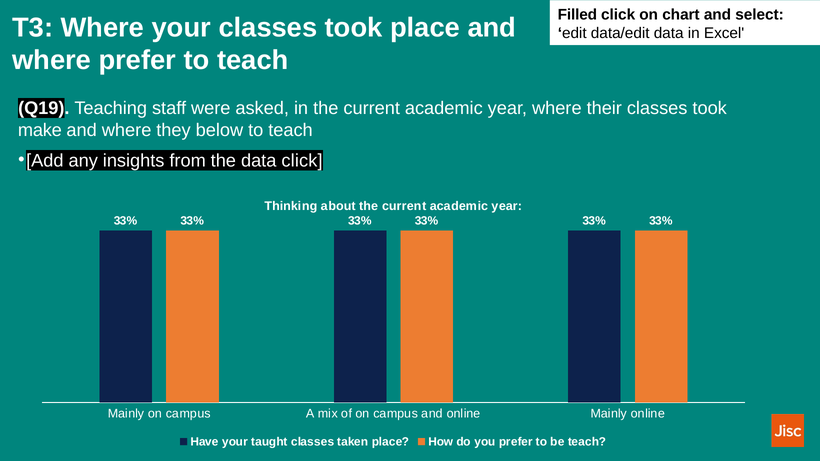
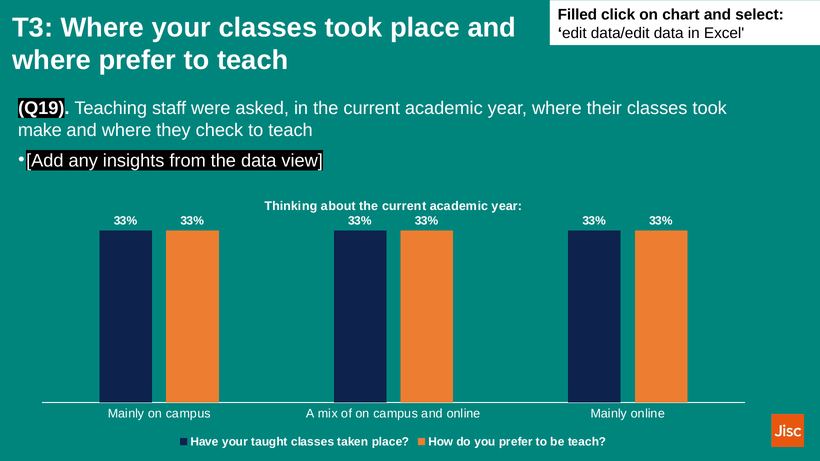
below: below -> check (219, 130)
data click: click -> view (302, 161)
